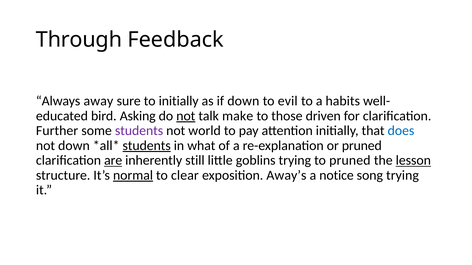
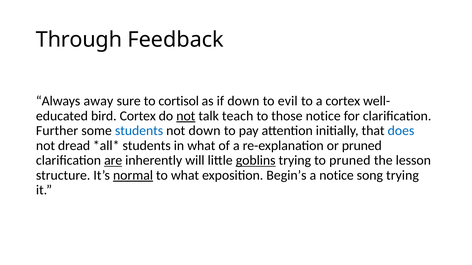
to initially: initially -> cortisol (179, 101)
a habits: habits -> cortex (343, 101)
bird Asking: Asking -> Cortex (138, 116)
make: make -> teach (238, 116)
those driven: driven -> notice (323, 116)
students colour: purple -> blue (139, 131)
not world: world -> down (205, 131)
not down: down -> dread (74, 146)
students underline: present -> none (147, 146)
still: still -> will (195, 161)
goblins underline: none -> present (256, 161)
lesson underline: present -> none (413, 161)
to clear: clear -> what (185, 176)
Away’s: Away’s -> Begin’s (286, 176)
